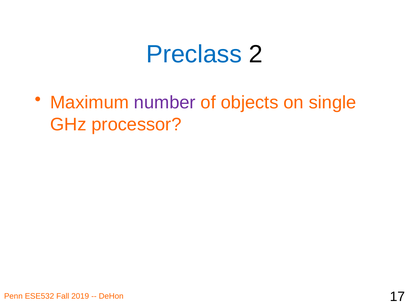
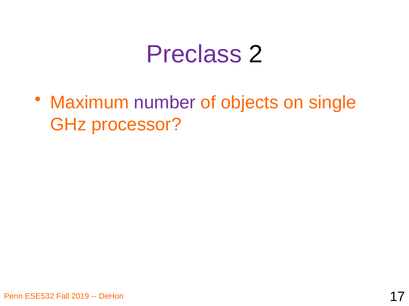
Preclass colour: blue -> purple (194, 55)
